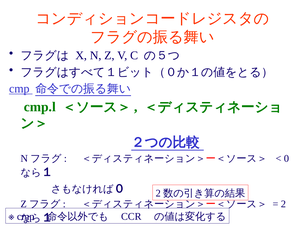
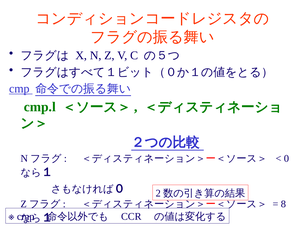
2: 2 -> 8 (283, 204)
